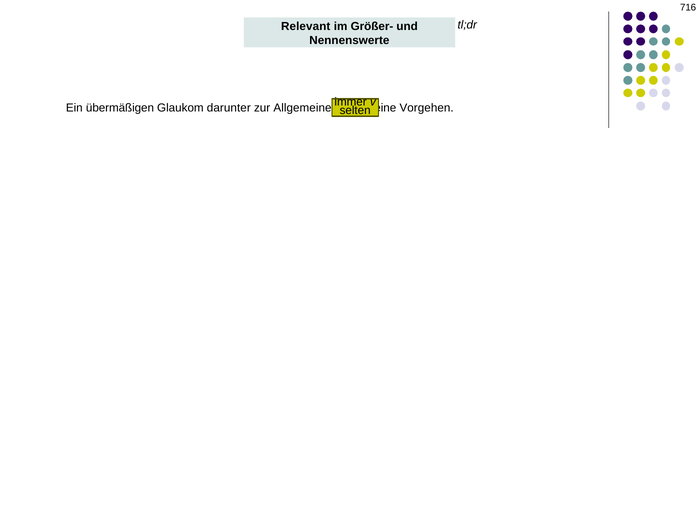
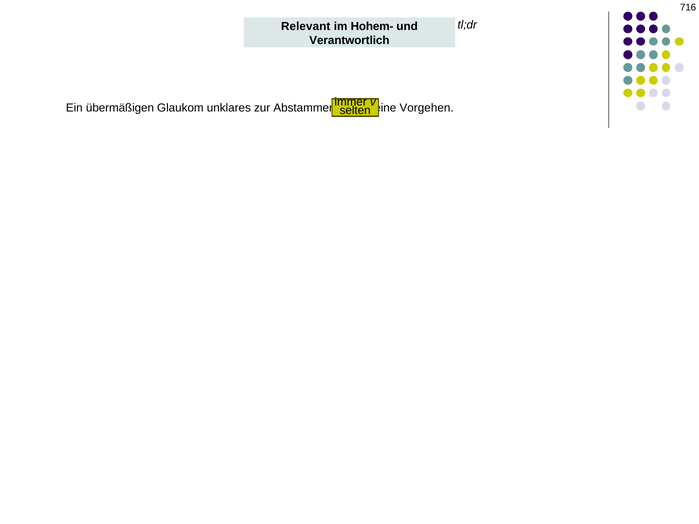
Größer-: Größer- -> Hohem- (372, 26)
Nennenswerte: Nennenswerte -> Verantwortlich (349, 40)
darunter: darunter -> unklares (229, 108)
Allgemeiner: Allgemeiner -> Abstammen (304, 108)
